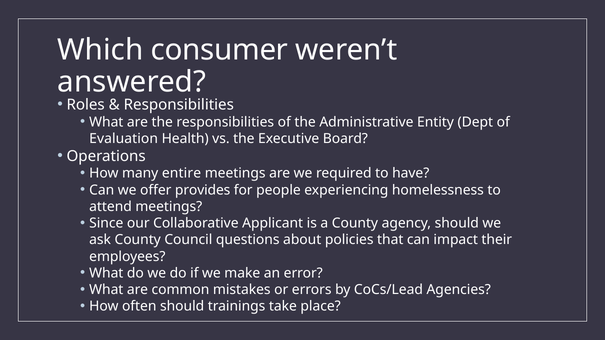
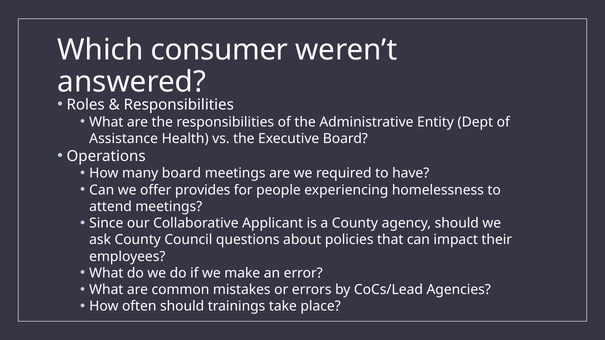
Evaluation: Evaluation -> Assistance (124, 139)
many entire: entire -> board (182, 174)
